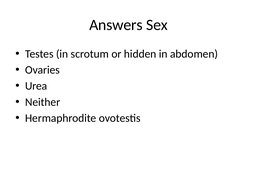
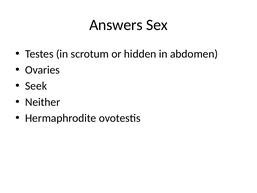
Urea: Urea -> Seek (36, 86)
